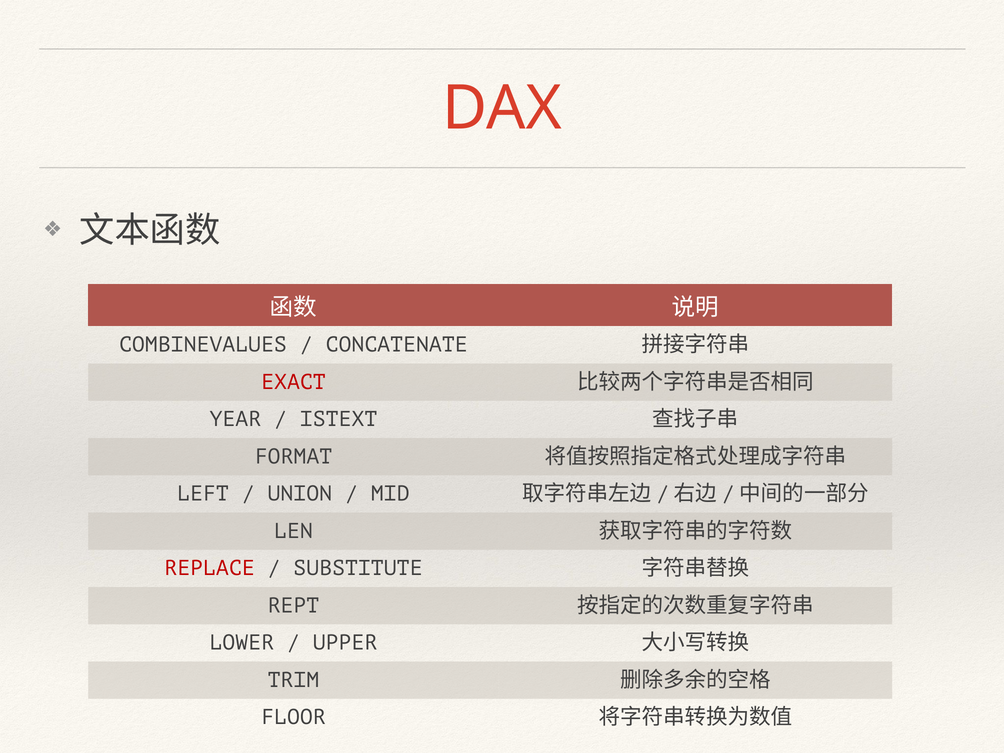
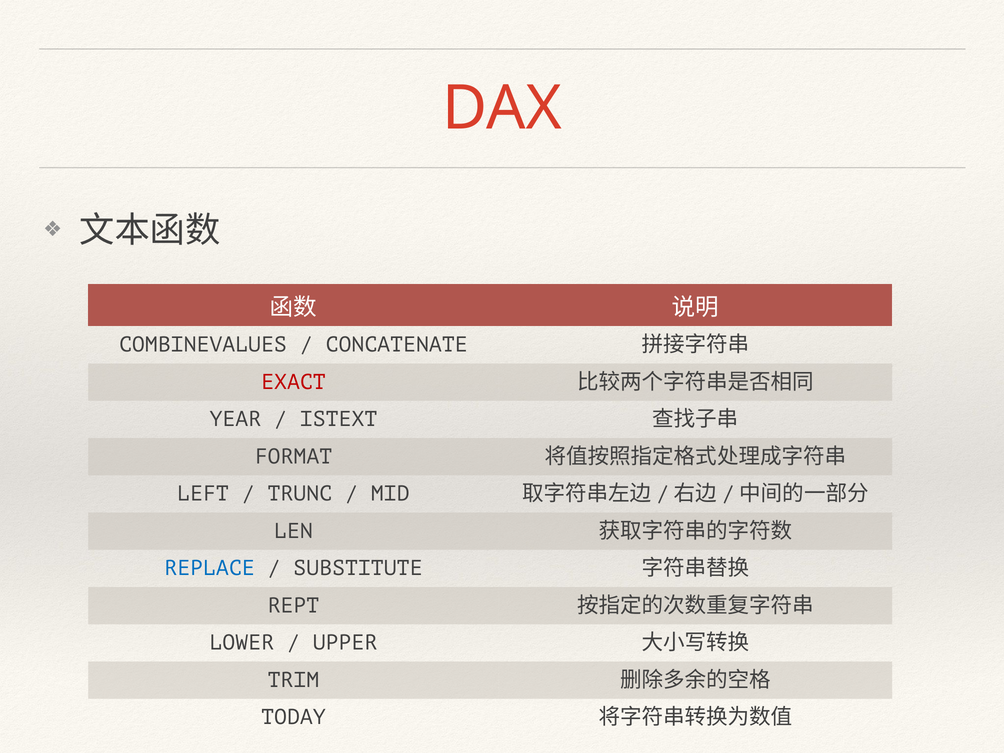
UNION: UNION -> TRUNC (300, 494)
REPLACE colour: red -> blue (210, 568)
FLOOR: FLOOR -> TODAY (293, 717)
